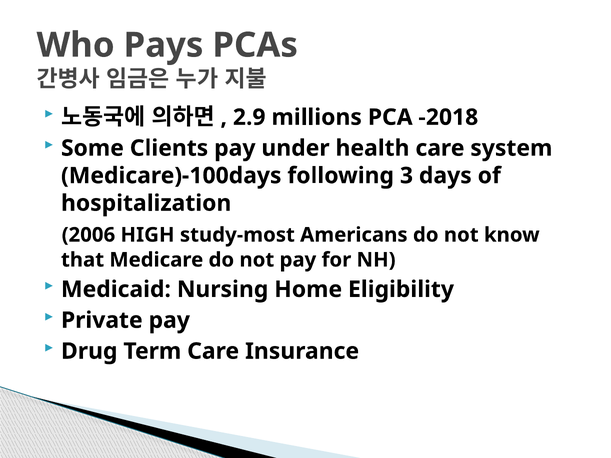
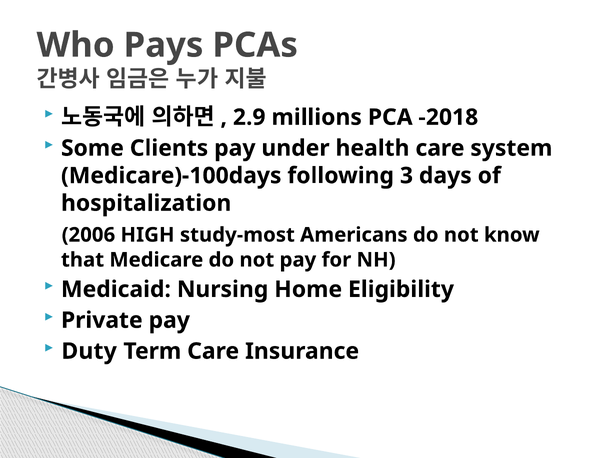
Drug: Drug -> Duty (89, 351)
